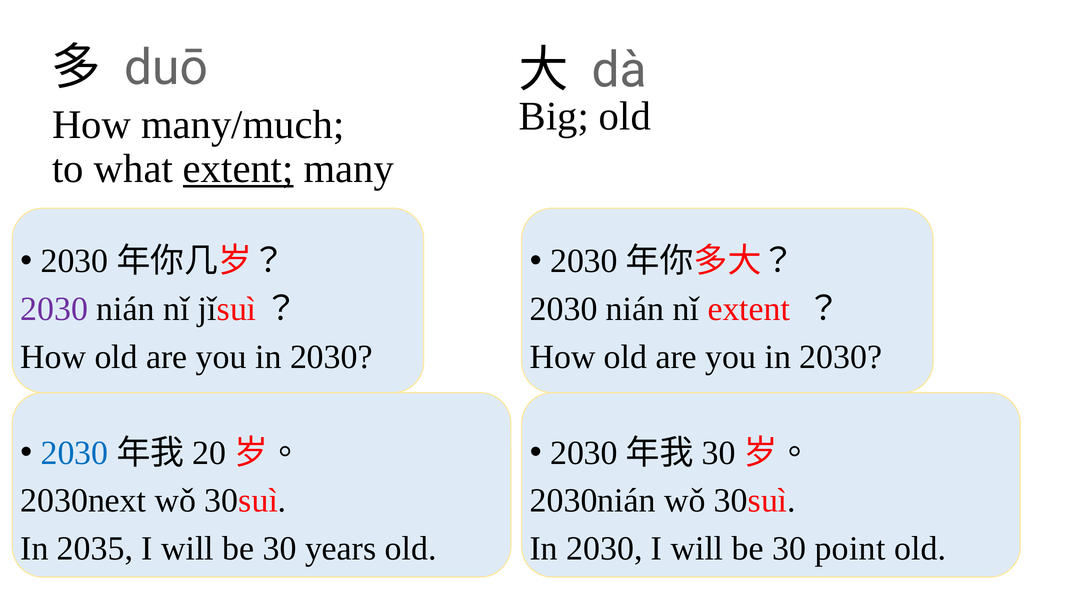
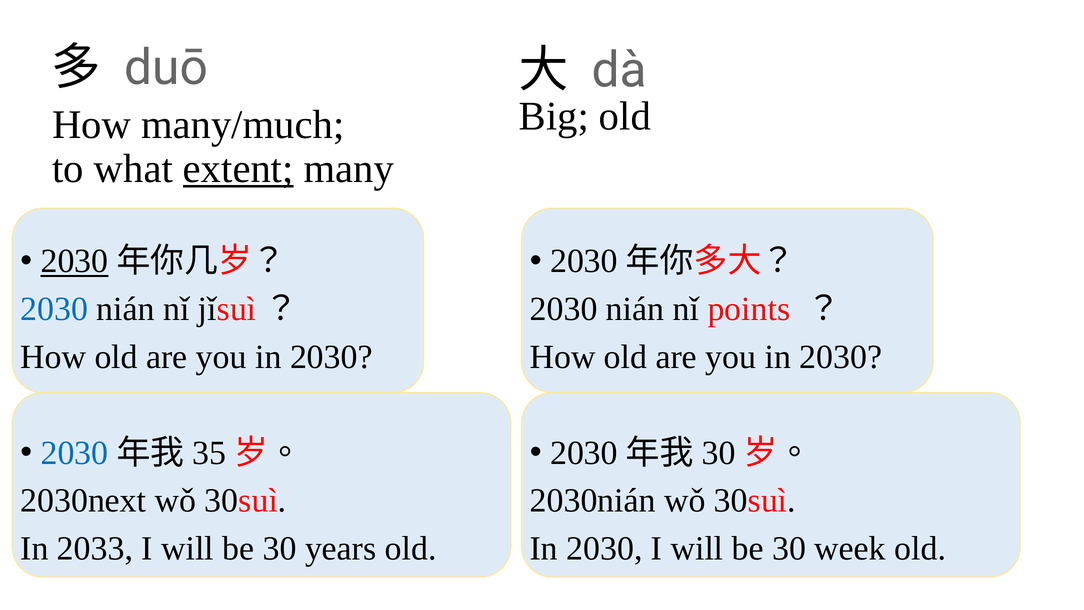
2030 underline: none -> present (74, 261)
2030 colour: purple -> blue (54, 309)
nǐ extent: extent -> points (749, 309)
20: 20 -> 35 (209, 453)
2035: 2035 -> 2033 (95, 548)
point: point -> week (850, 548)
